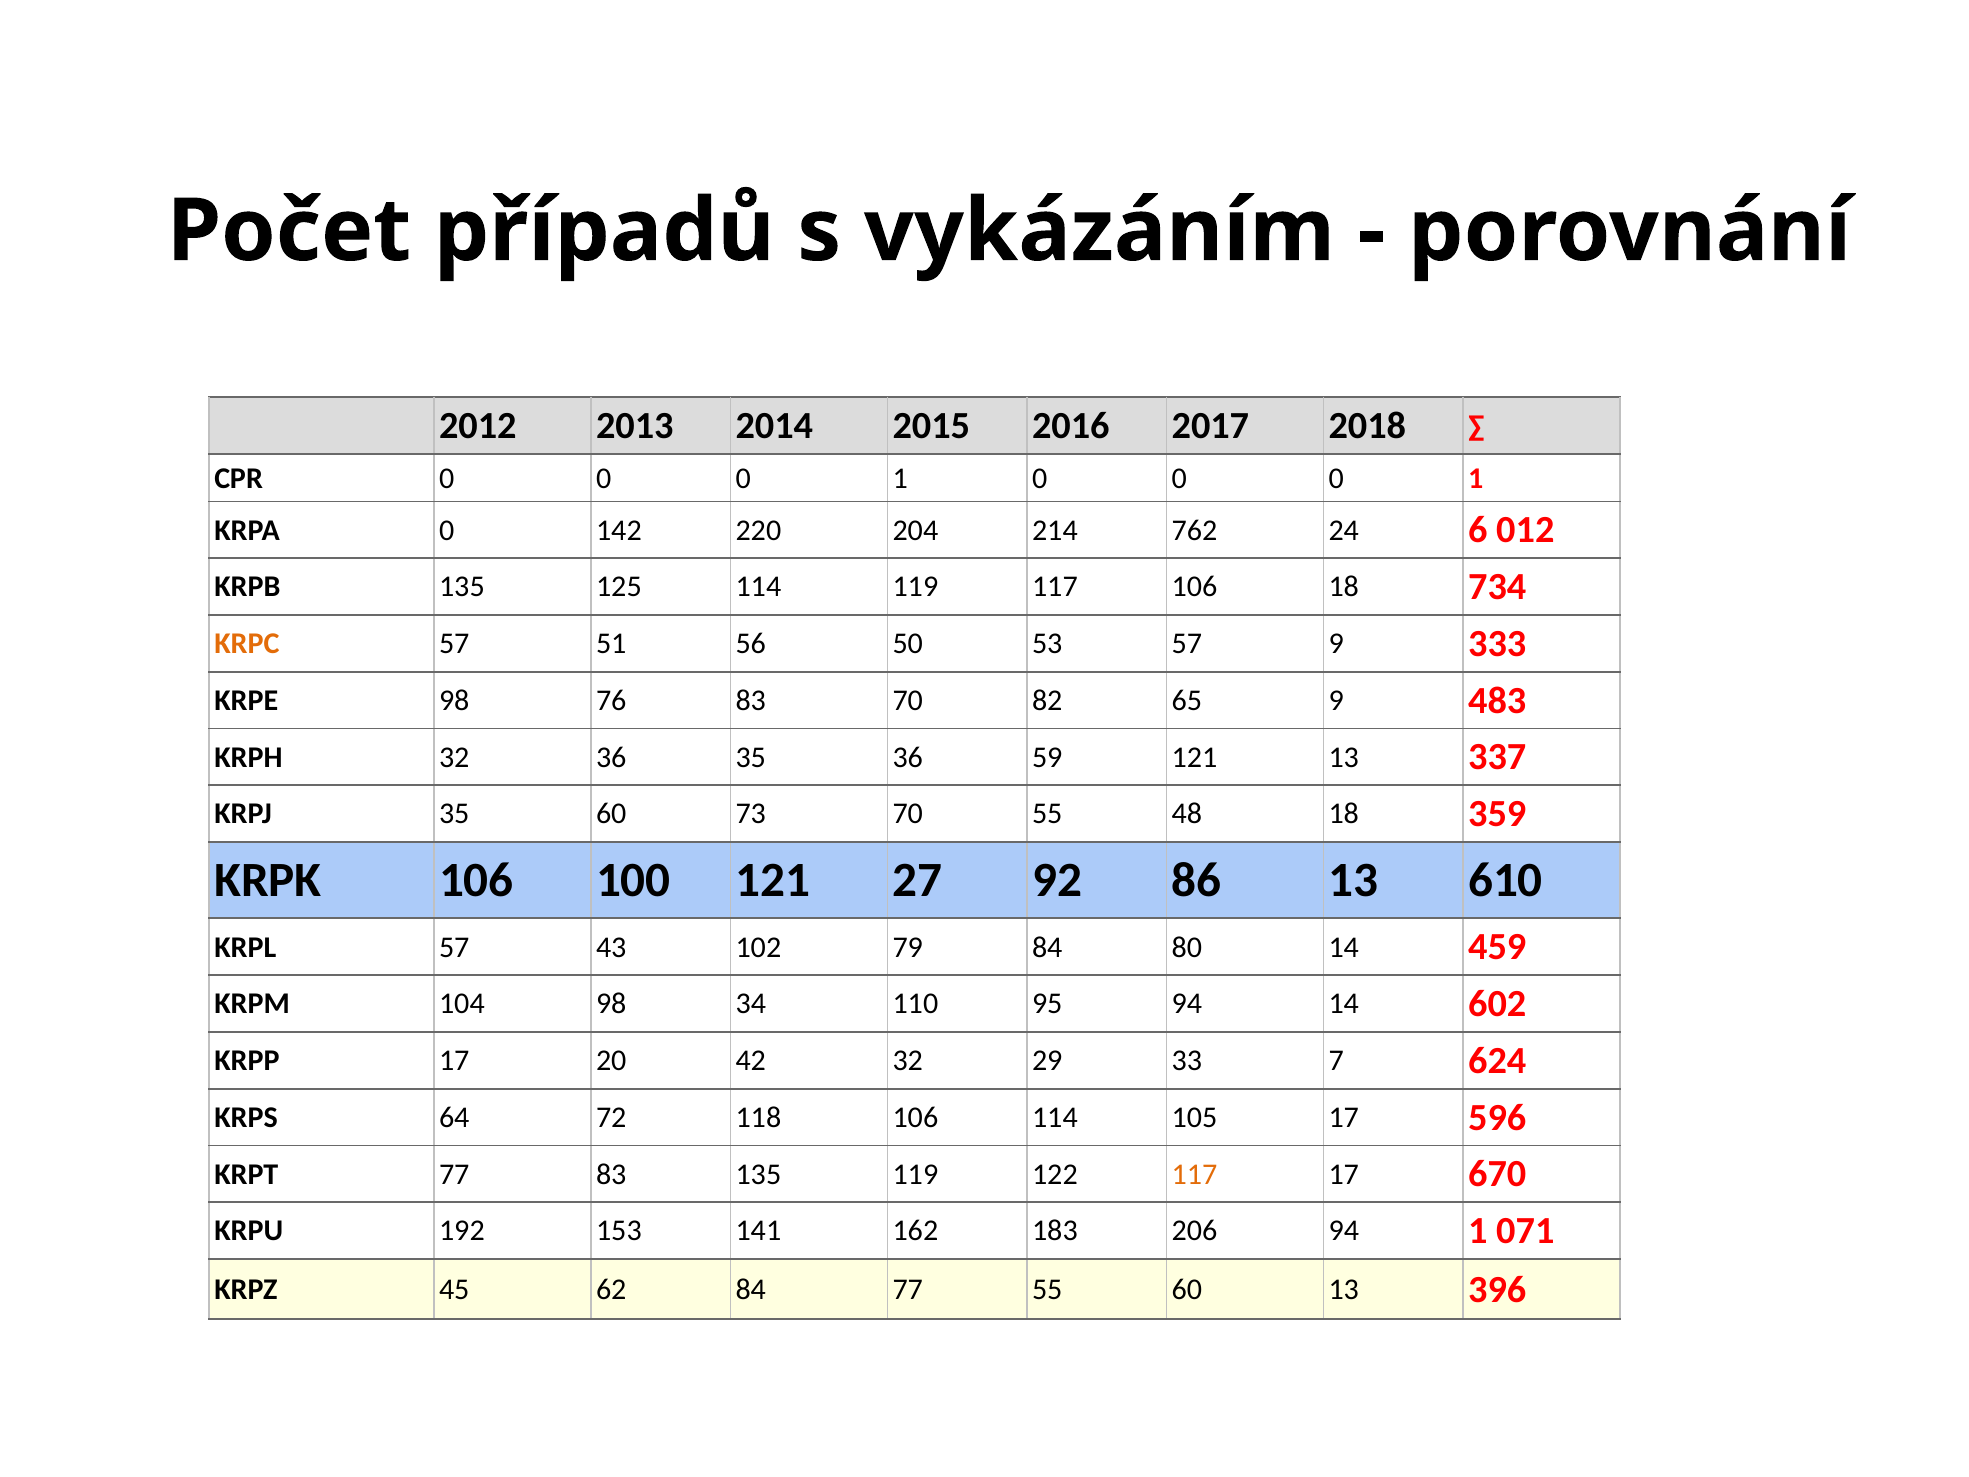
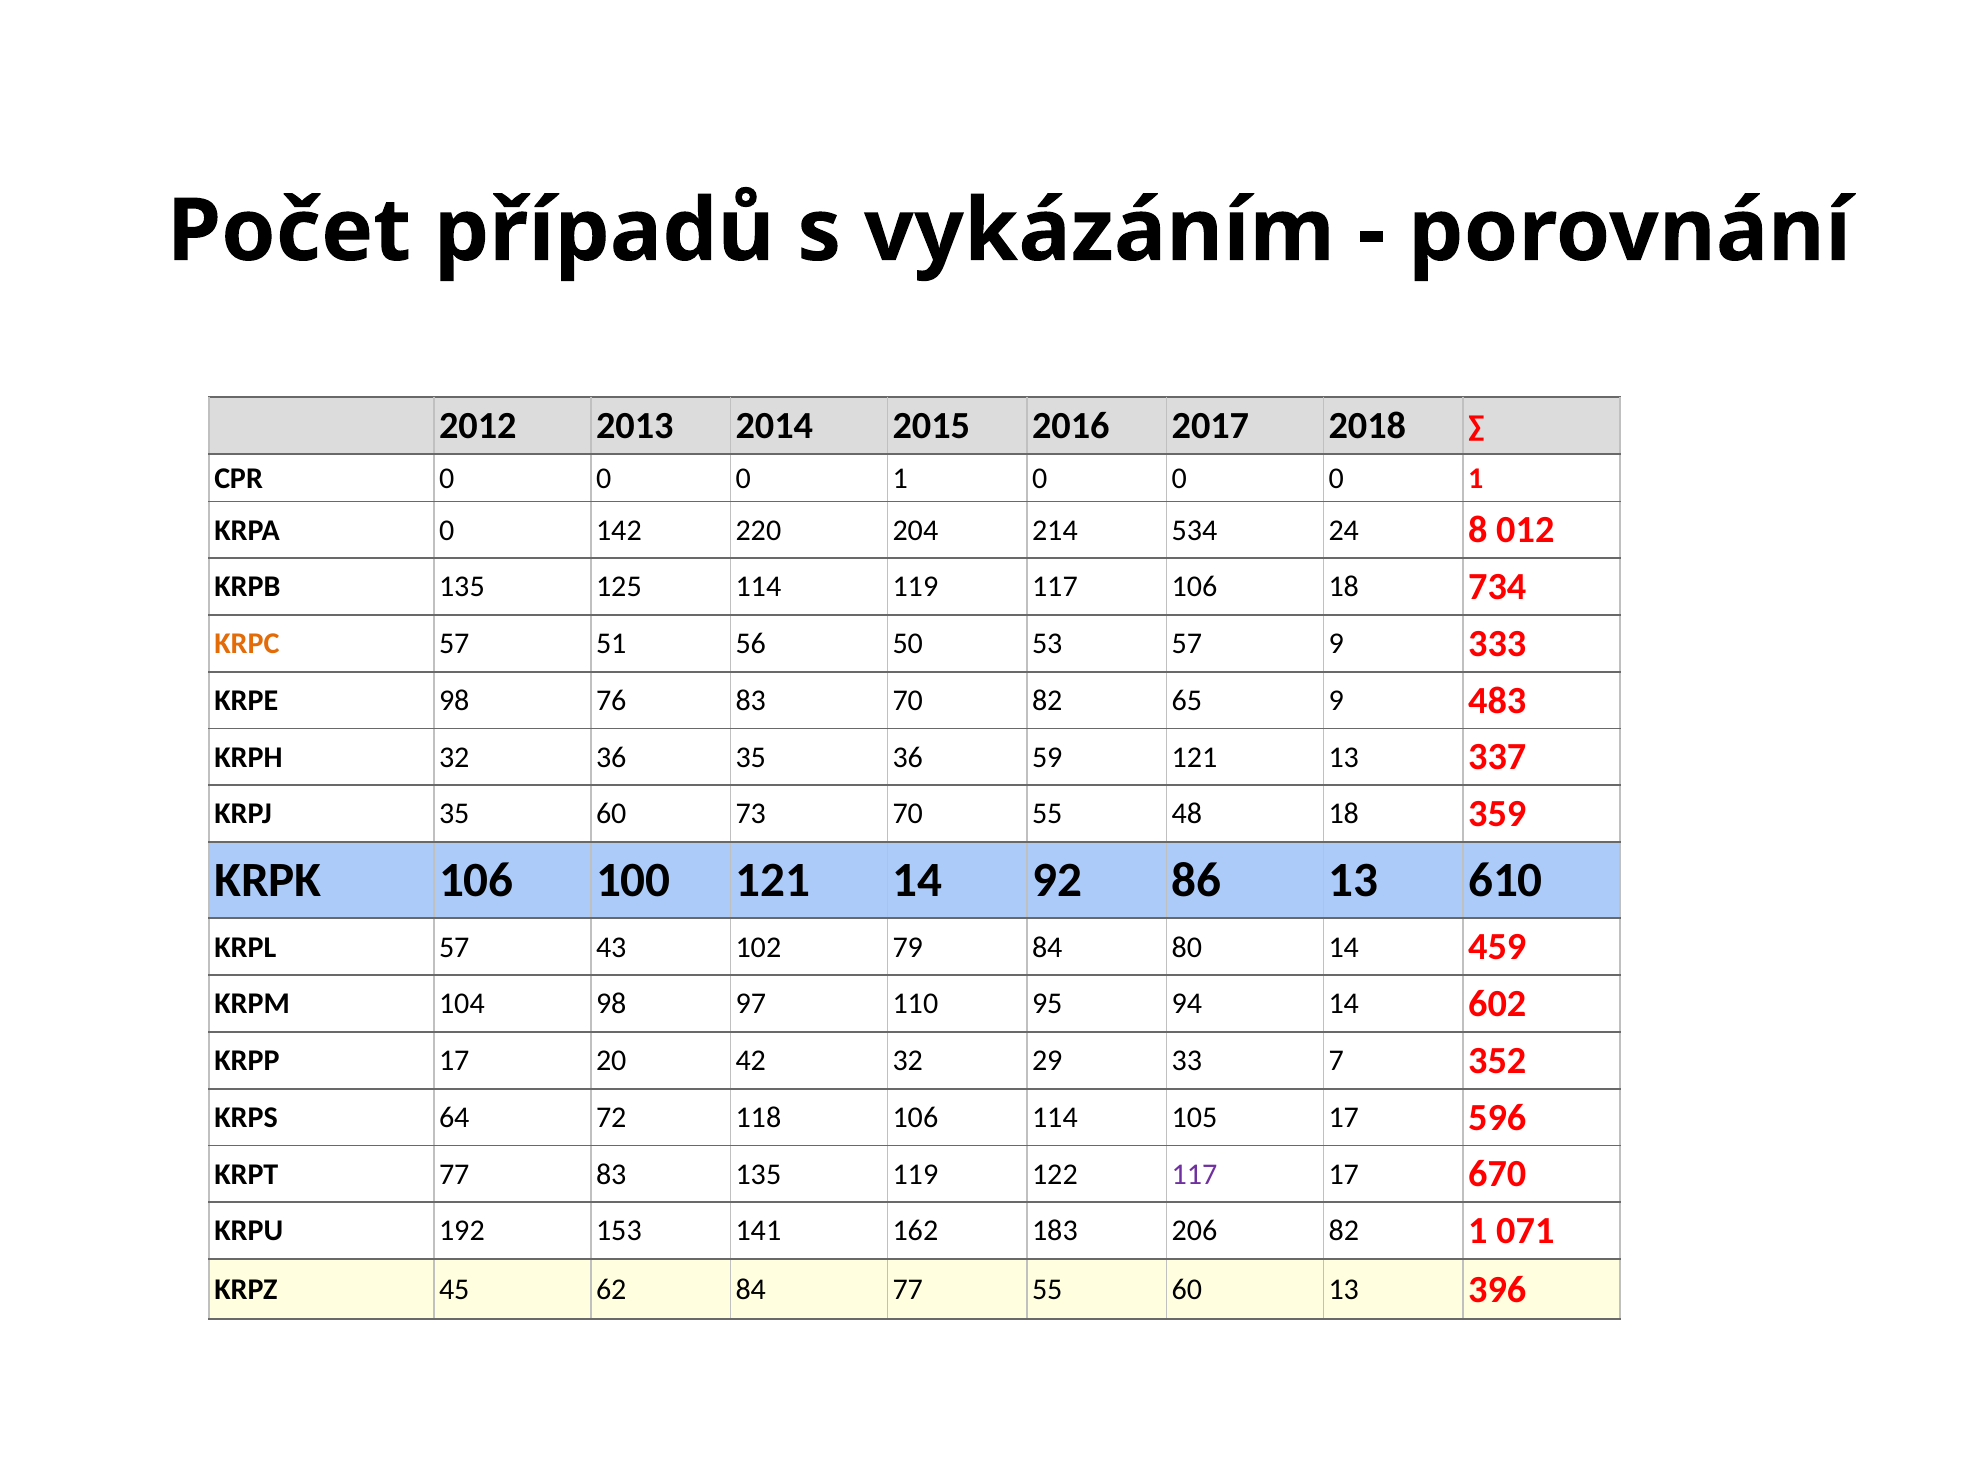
762: 762 -> 534 (1194, 530)
6: 6 -> 8 (1478, 530)
121 27: 27 -> 14 (917, 881)
34: 34 -> 97 (751, 1004)
624: 624 -> 352 (1497, 1061)
117 colour: orange -> purple (1194, 1174)
206 94: 94 -> 82 (1344, 1231)
